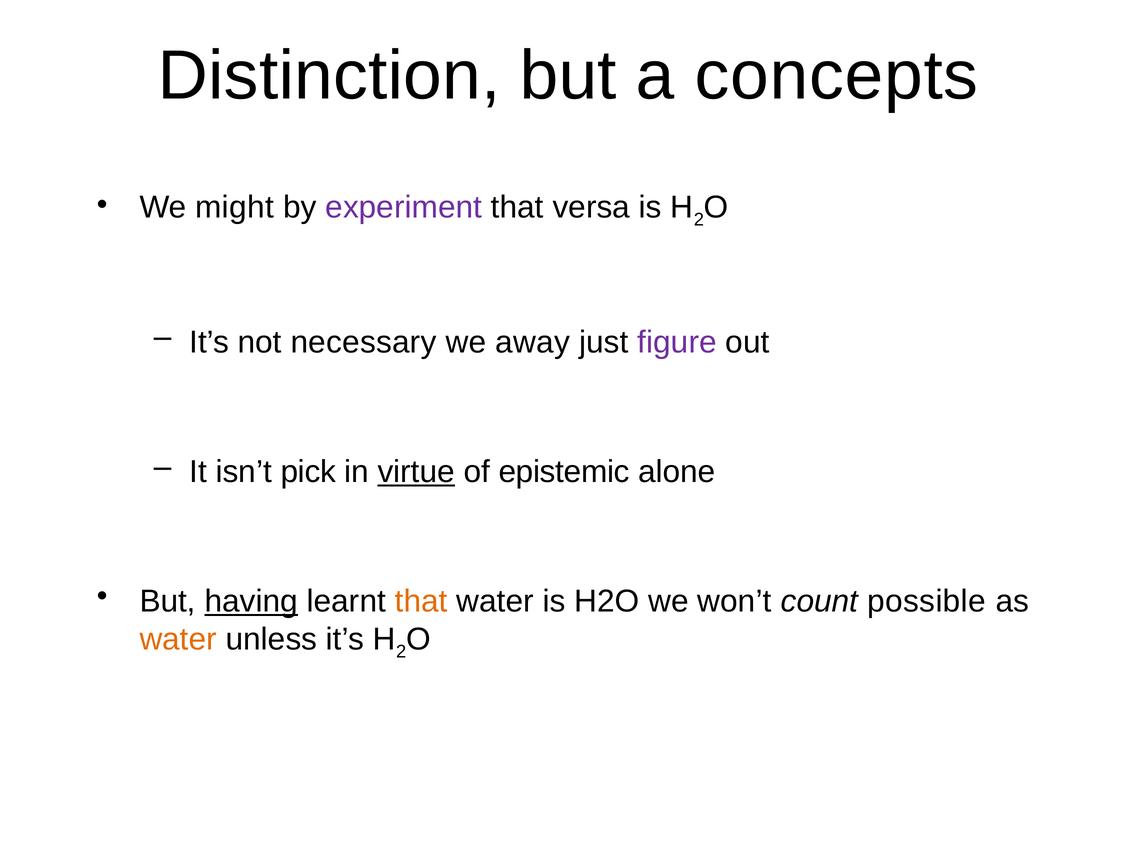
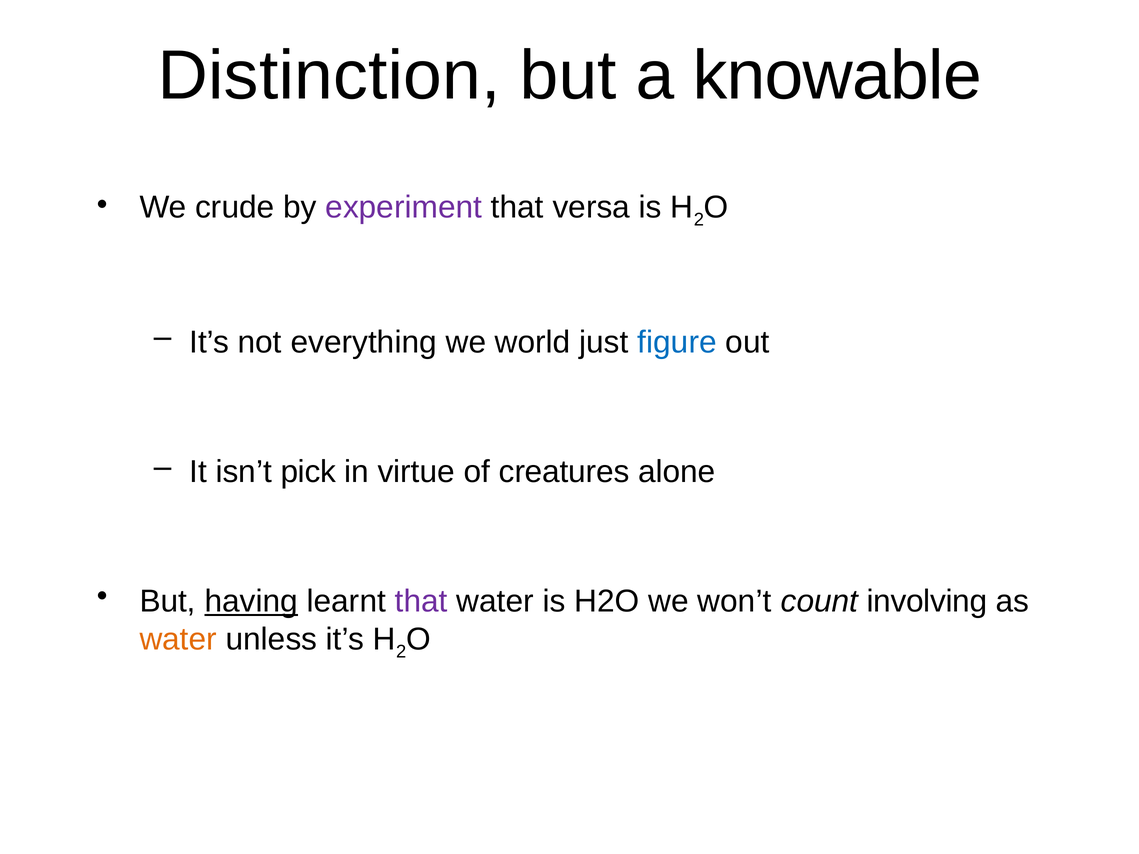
concepts: concepts -> knowable (837, 76)
might: might -> crude (235, 207)
necessary: necessary -> everything (364, 342)
away: away -> world (533, 342)
figure colour: purple -> blue (677, 342)
virtue underline: present -> none (416, 472)
epistemic: epistemic -> creatures (564, 472)
that colour: orange -> purple (421, 602)
possible: possible -> involving (927, 602)
